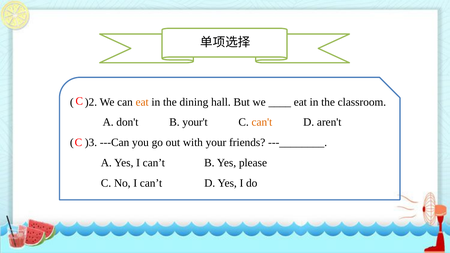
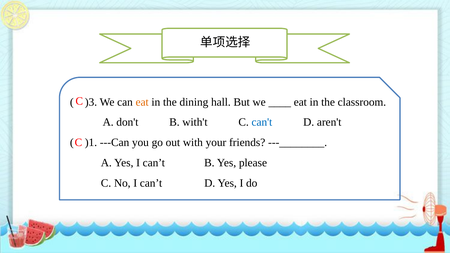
)2: )2 -> )3 (91, 102)
your't: your't -> with't (195, 122)
can't colour: orange -> blue (262, 122)
)3: )3 -> )1 (91, 143)
